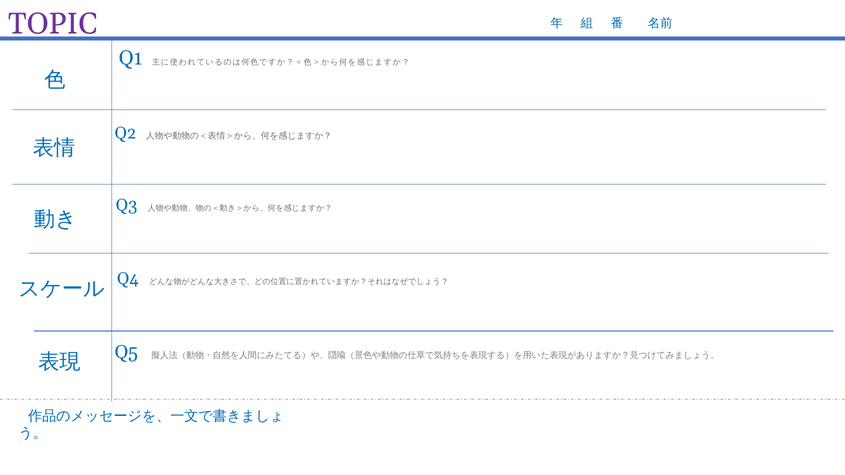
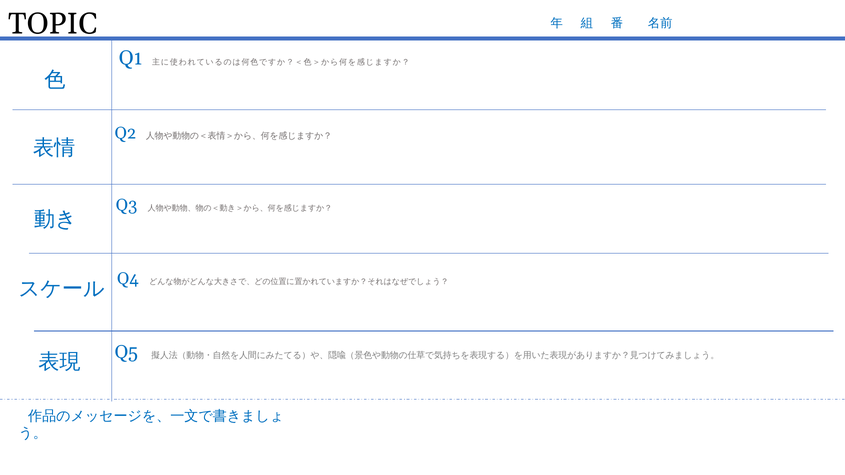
TOPIC colour: purple -> black (53, 24)
